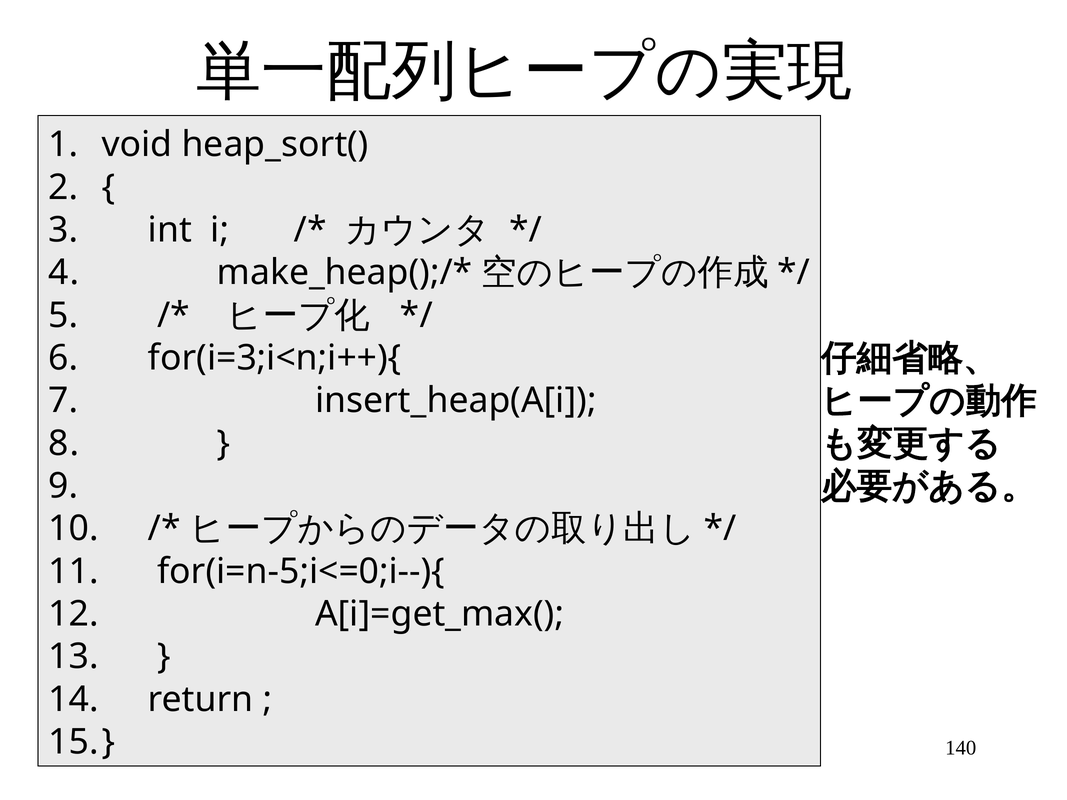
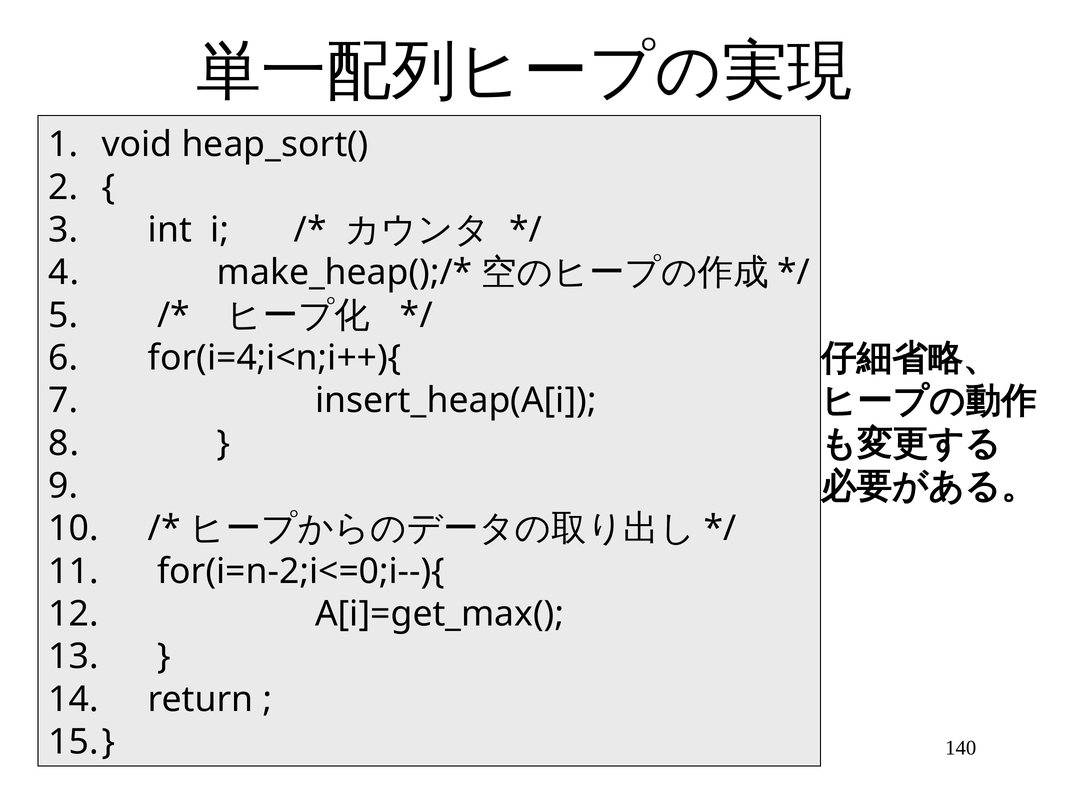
for(i=3;i<n;i++){: for(i=3;i<n;i++){ -> for(i=4;i<n;i++){ (275, 358)
for(i=n-5;i<=0;i--){: for(i=n-5;i<=0;i--){ -> for(i=n-2;i<=0;i--){ (301, 571)
